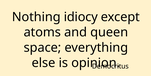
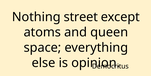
idiocy: idiocy -> street (81, 17)
